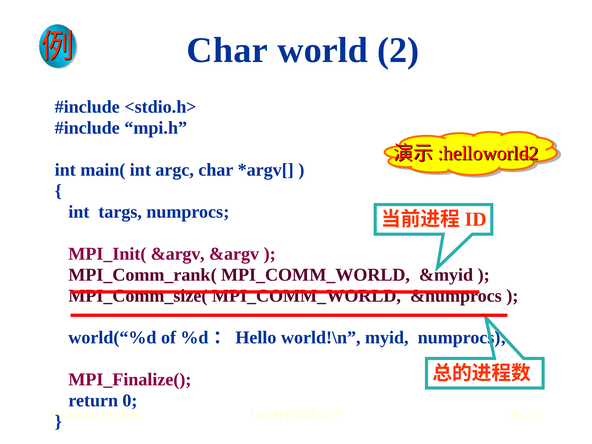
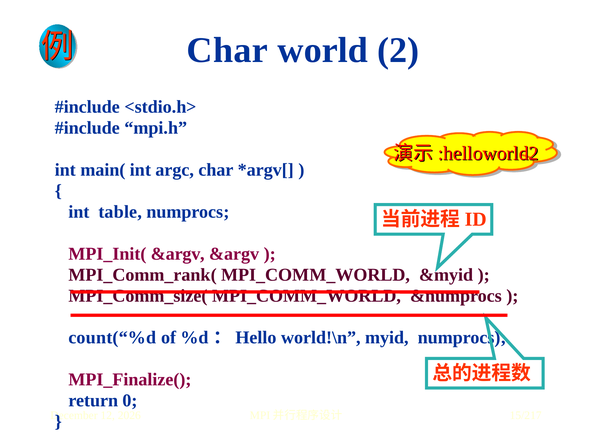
targs: targs -> table (120, 212)
world(“%d: world(“%d -> count(“%d (112, 338)
